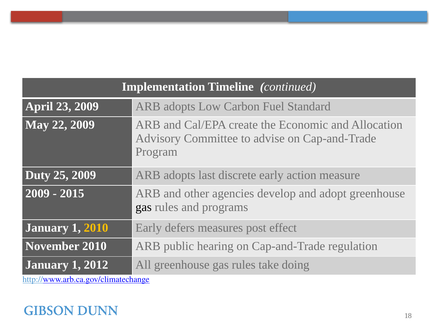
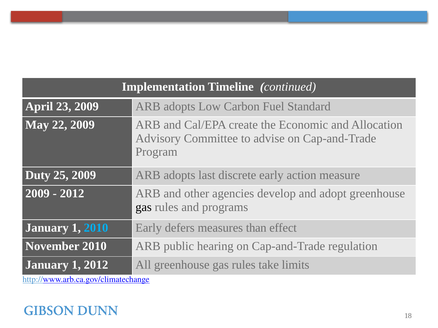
2015: 2015 -> 2012 (72, 194)
2010 colour: yellow -> light blue (96, 228)
post: post -> than (256, 228)
doing: doing -> limits (296, 265)
